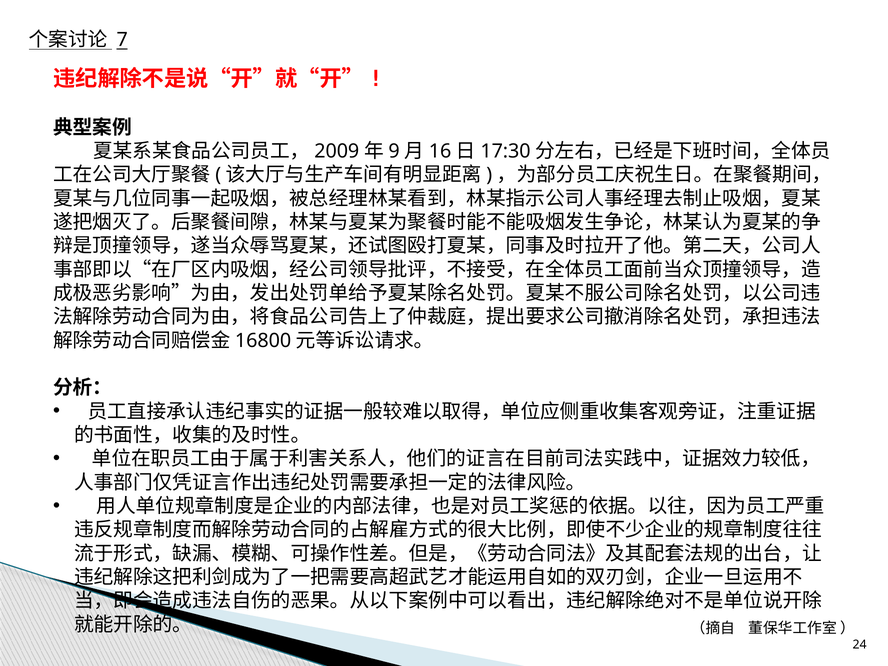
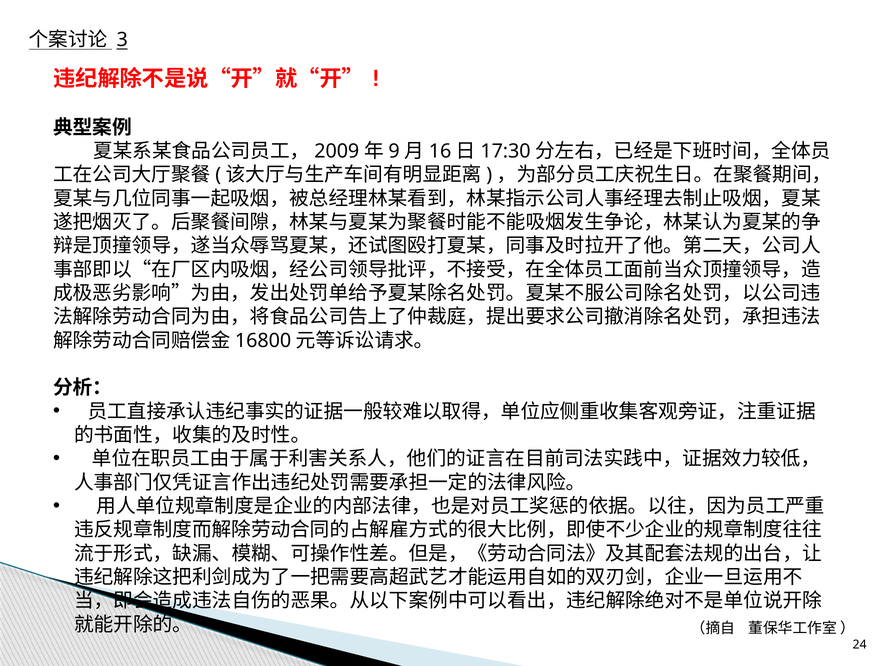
7: 7 -> 3 (122, 40)
